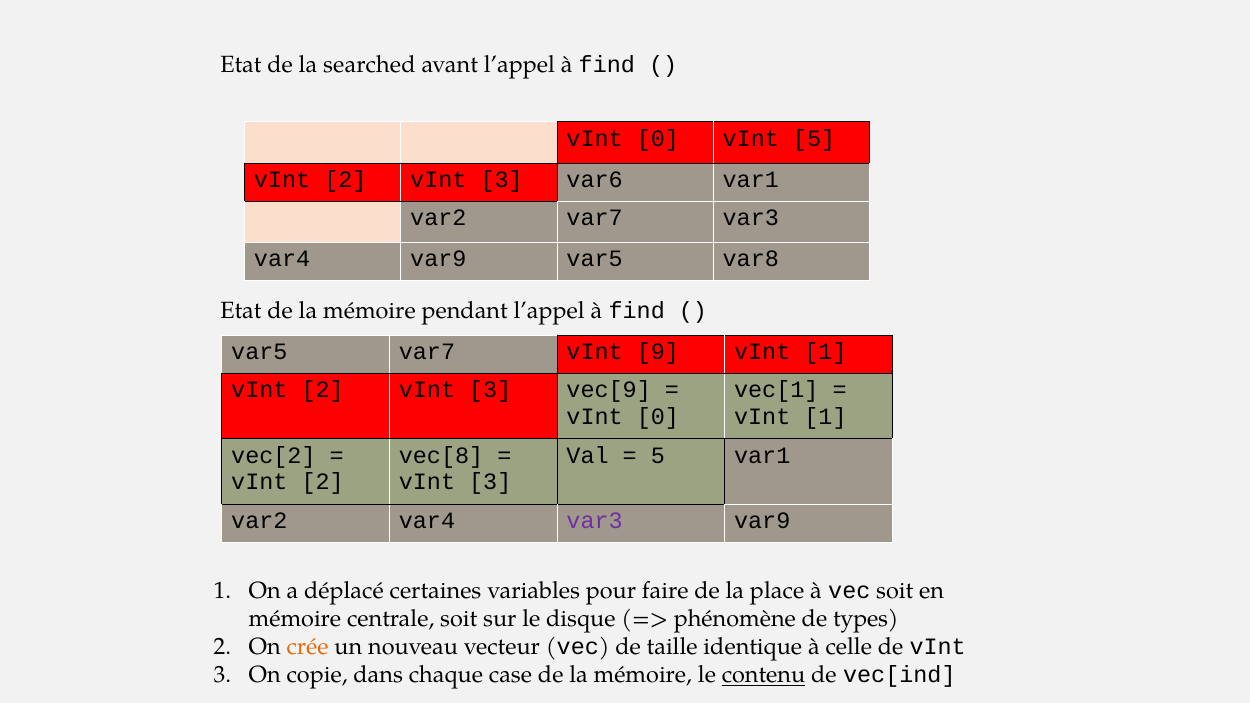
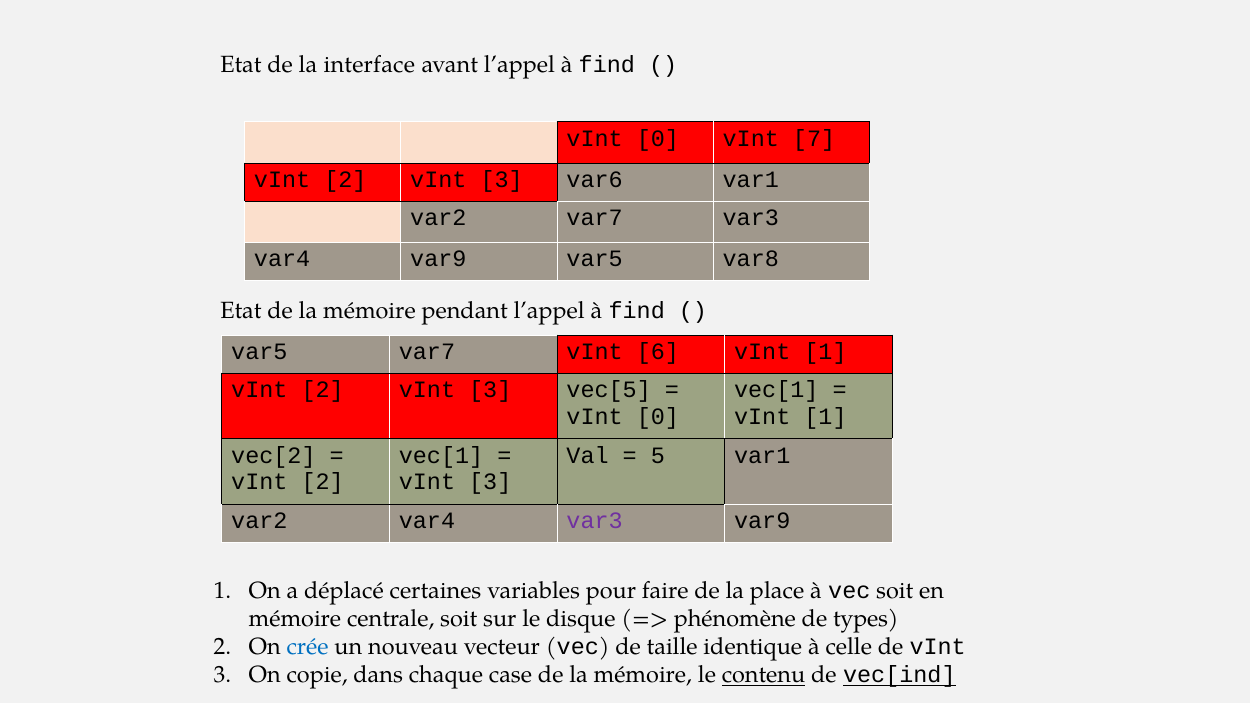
searched: searched -> interface (369, 65)
vInt 5: 5 -> 7 (814, 138)
9: 9 -> 6 (658, 352)
vec[9: vec[9 -> vec[5 (609, 390)
vec[8: vec[8 -> vec[1 (441, 455)
crée colour: orange -> blue (308, 647)
vec[ind underline: none -> present (899, 675)
